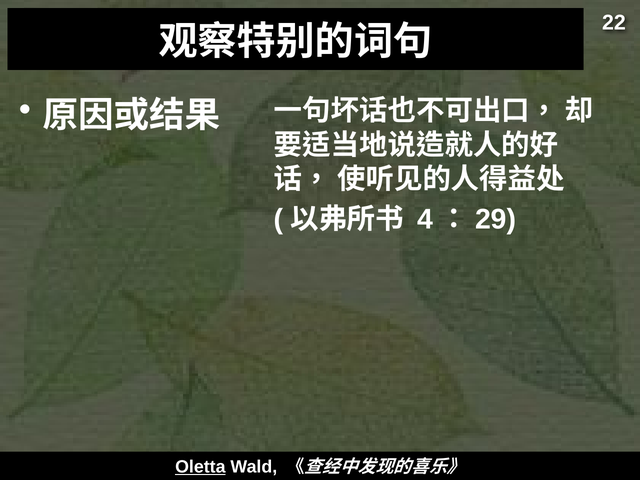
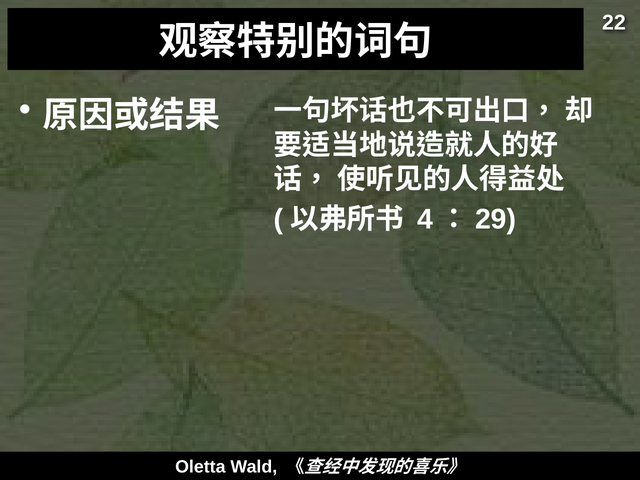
Oletta underline: present -> none (200, 467)
